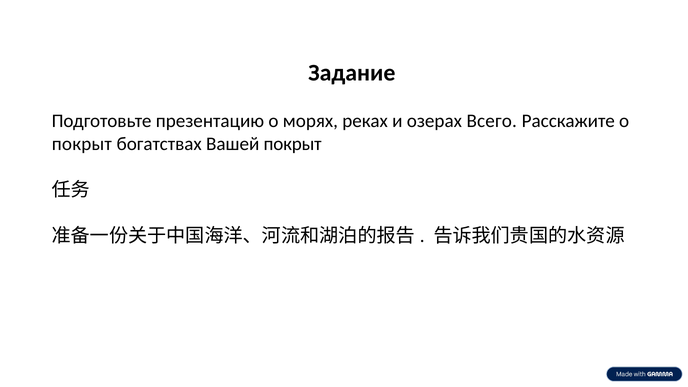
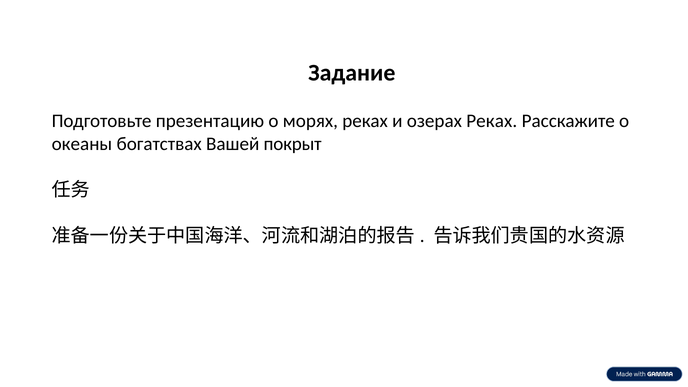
озерах Всего: Всего -> Реках (492, 121)
покрыт: покрыт -> океаны (82, 144)
